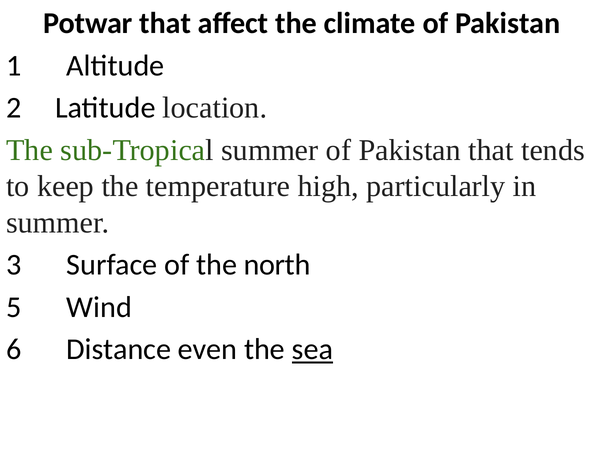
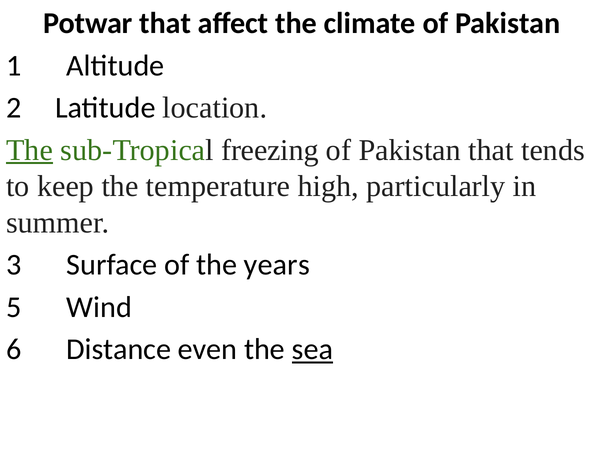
The underline: none -> present (29, 150)
sub-Tropical summer: summer -> freezing (270, 150)
north: north -> years (277, 265)
